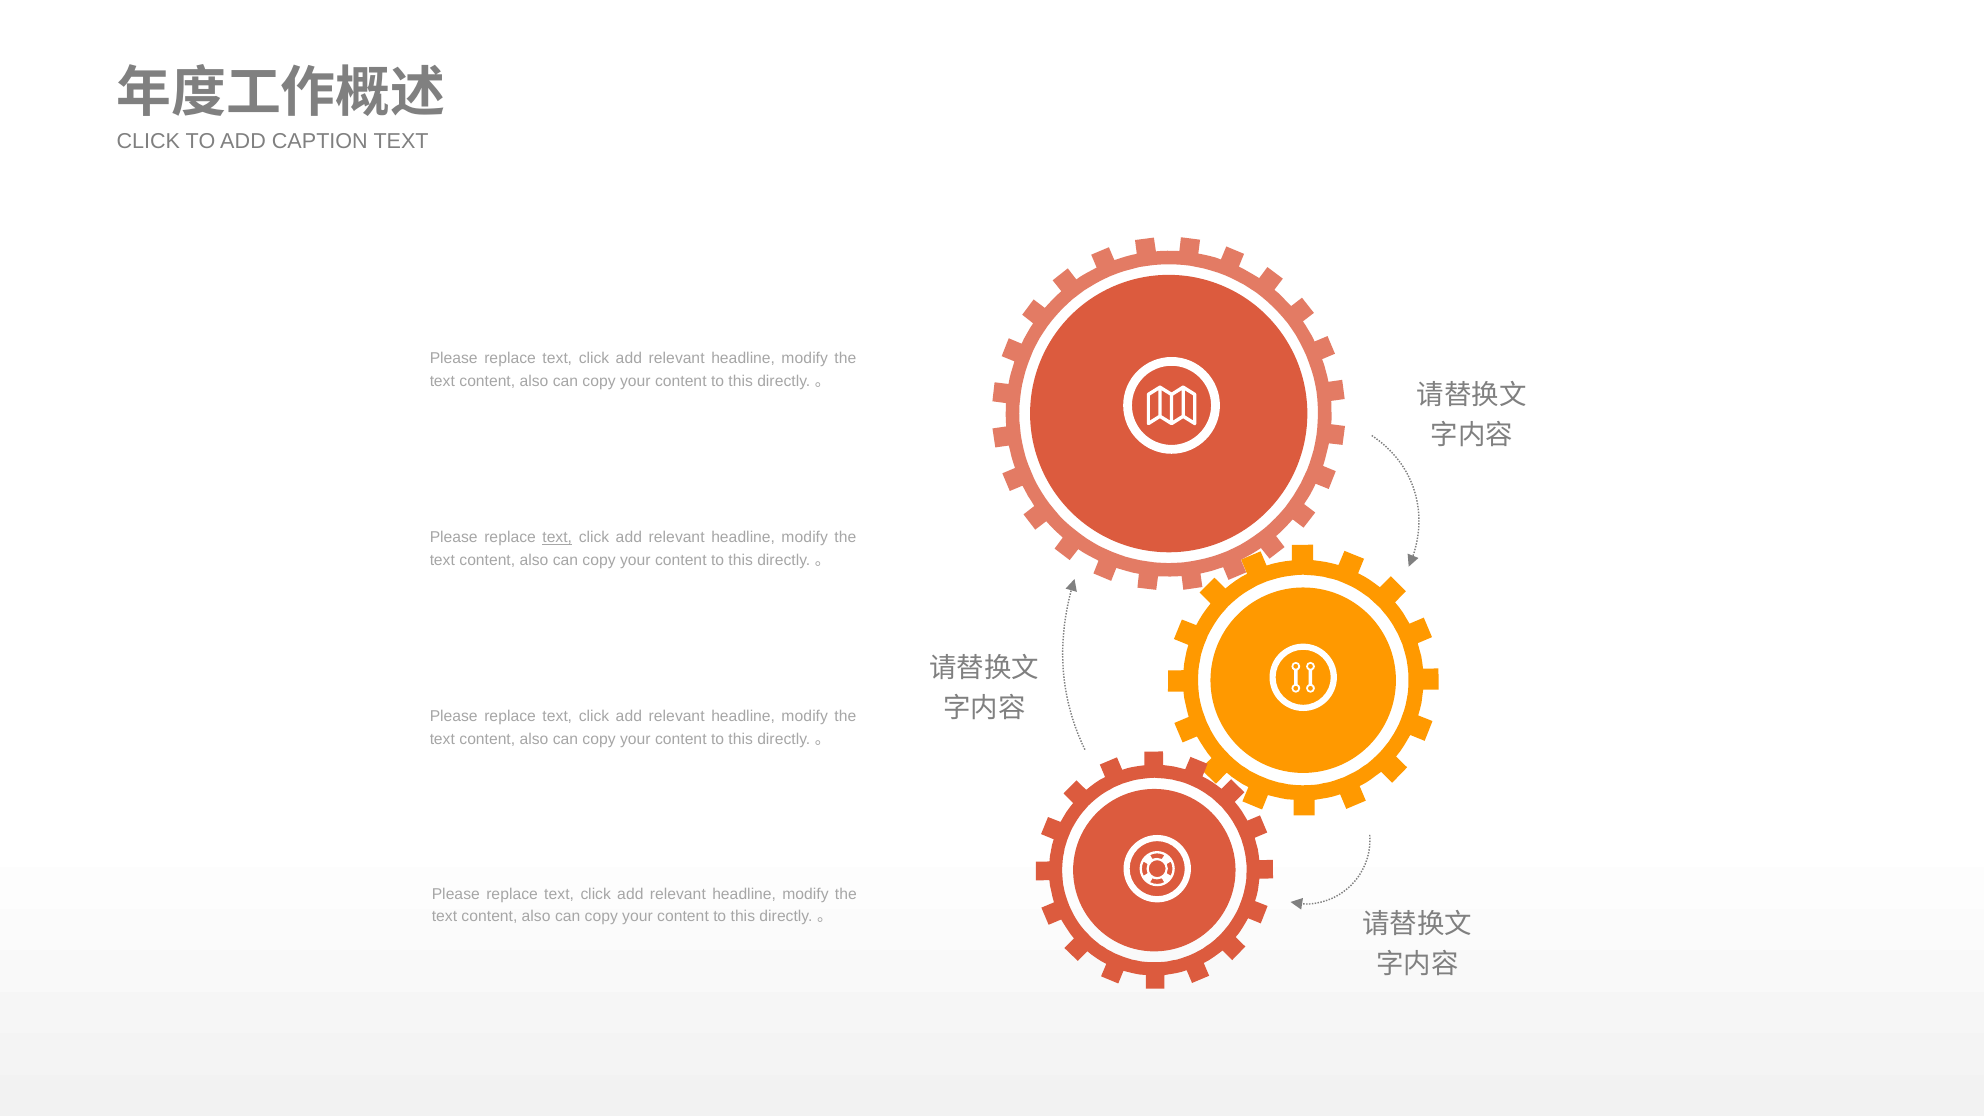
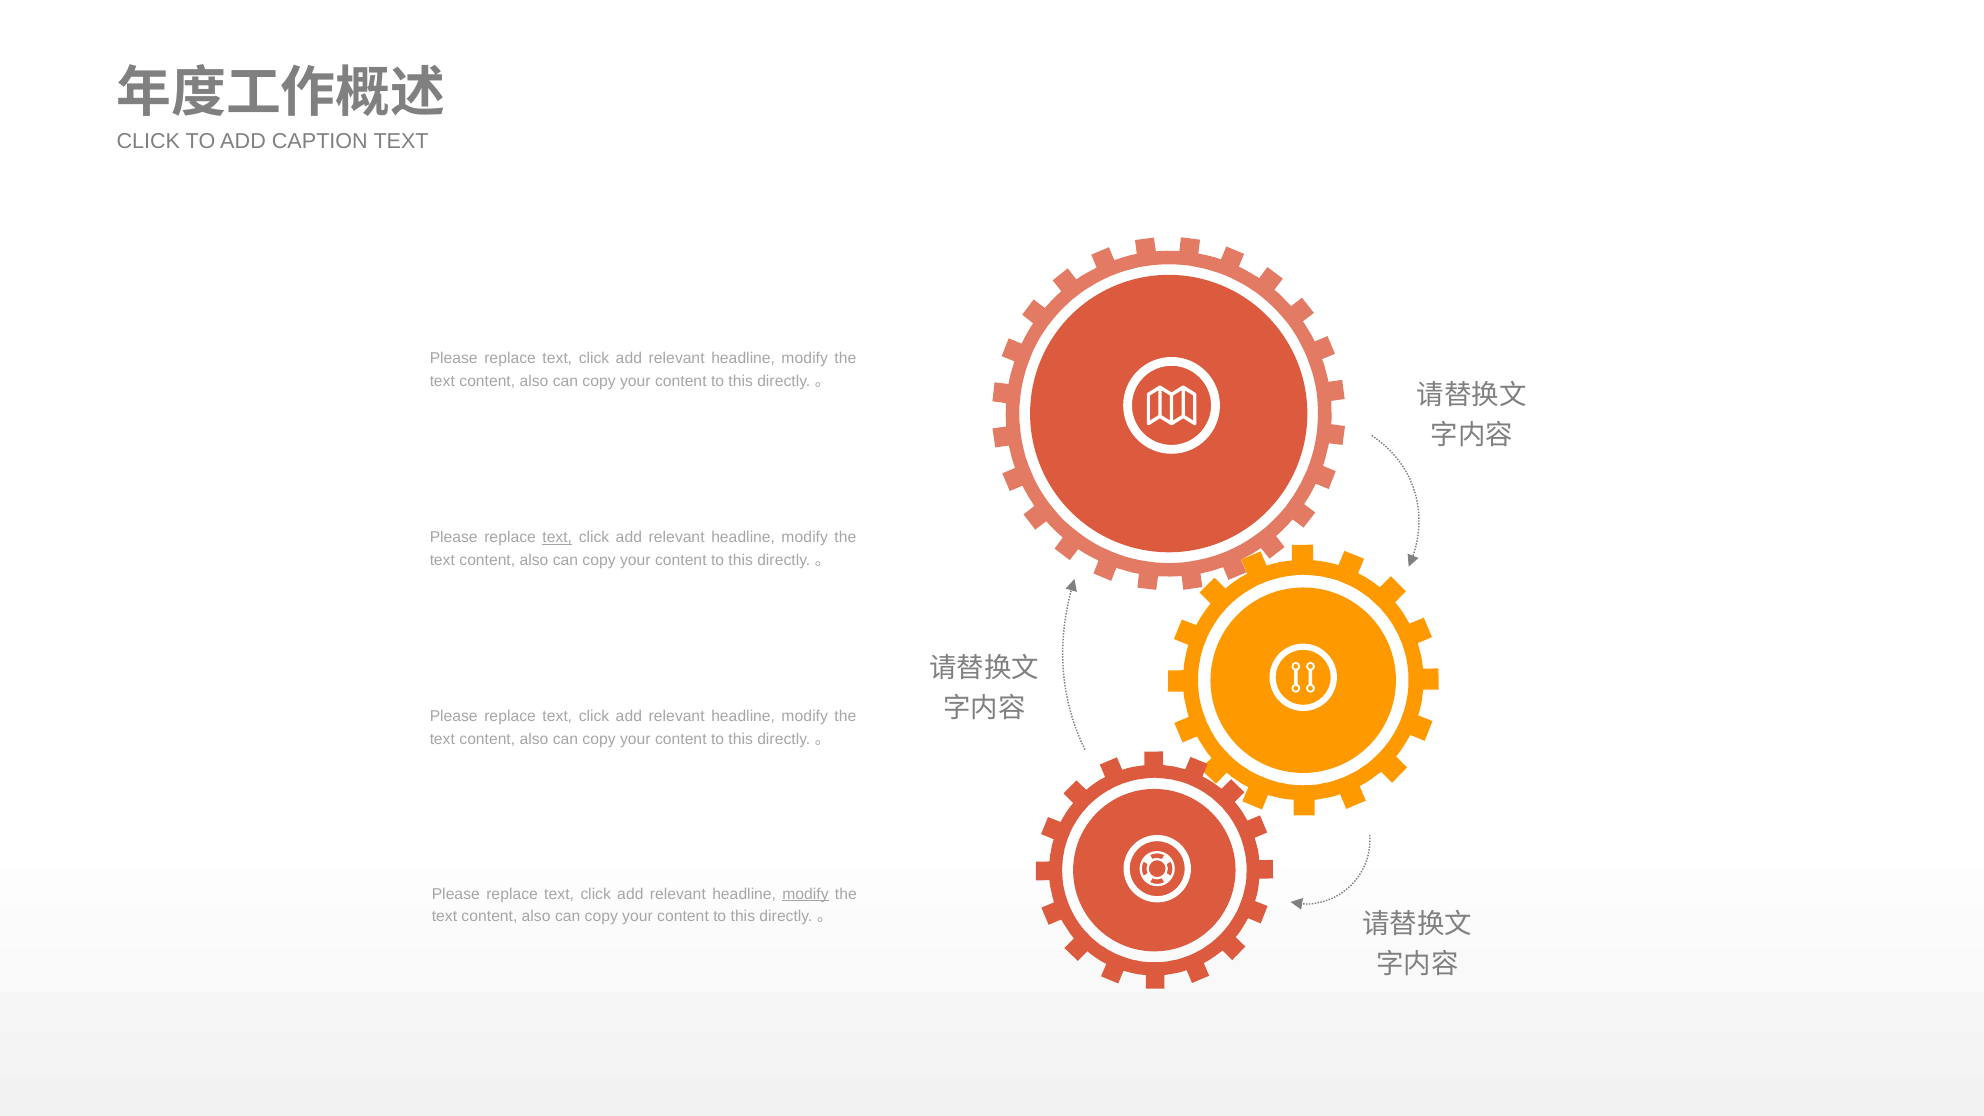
modify underline: none -> present (805, 894)
